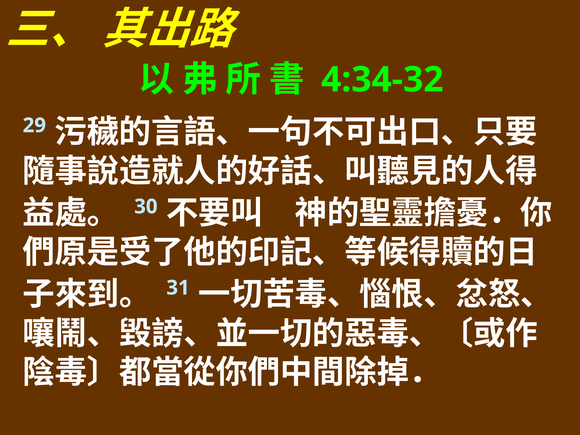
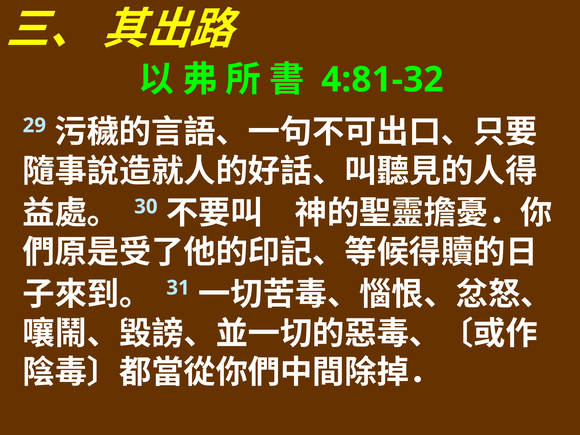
4:34-32: 4:34-32 -> 4:81-32 (382, 80)
